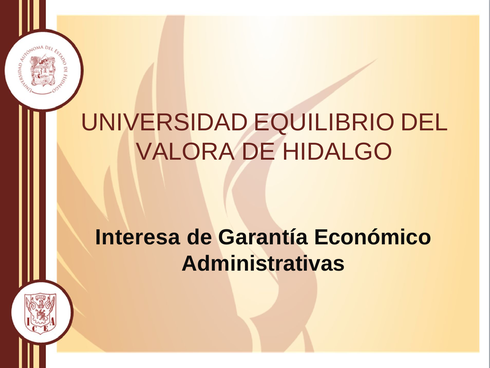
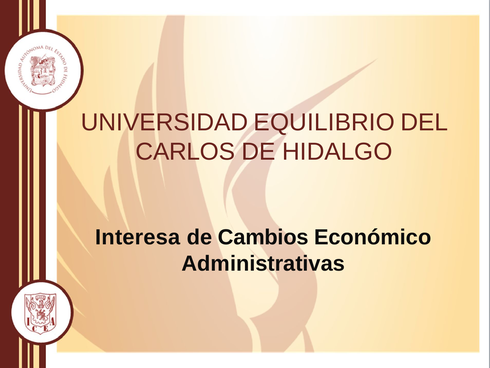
VALORA: VALORA -> CARLOS (185, 151)
Garantía: Garantía -> Cambios (263, 237)
